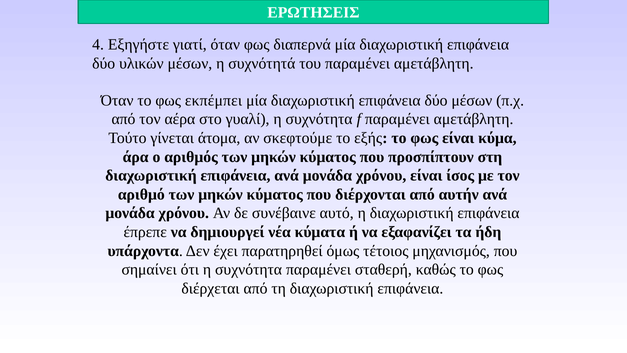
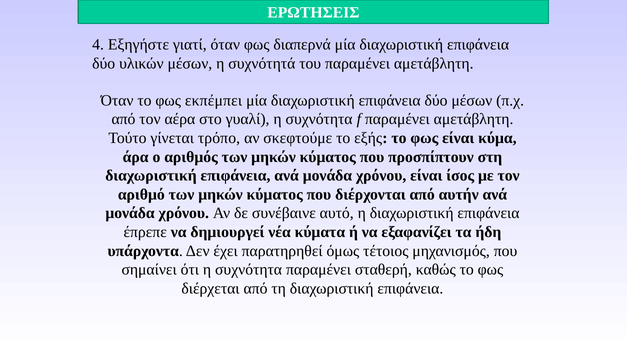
άτομα: άτομα -> τρόπο (219, 138)
